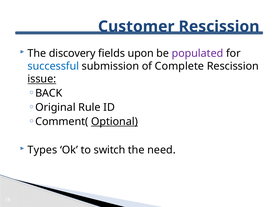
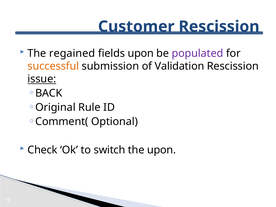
discovery: discovery -> regained (72, 53)
successful colour: blue -> orange (53, 66)
Complete: Complete -> Validation (180, 66)
Optional underline: present -> none (114, 121)
Types: Types -> Check (42, 150)
the need: need -> upon (162, 150)
